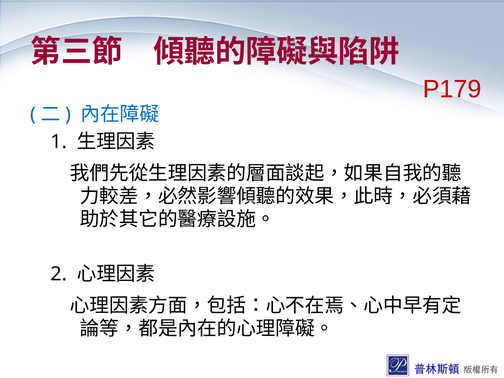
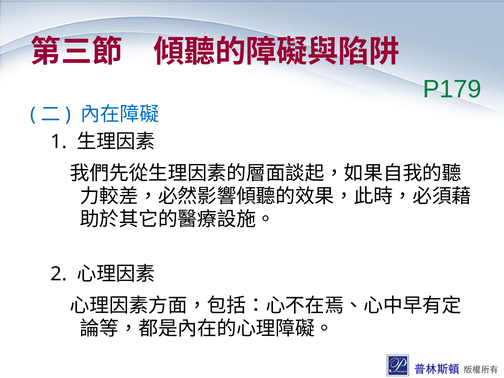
P179 colour: red -> green (452, 89)
